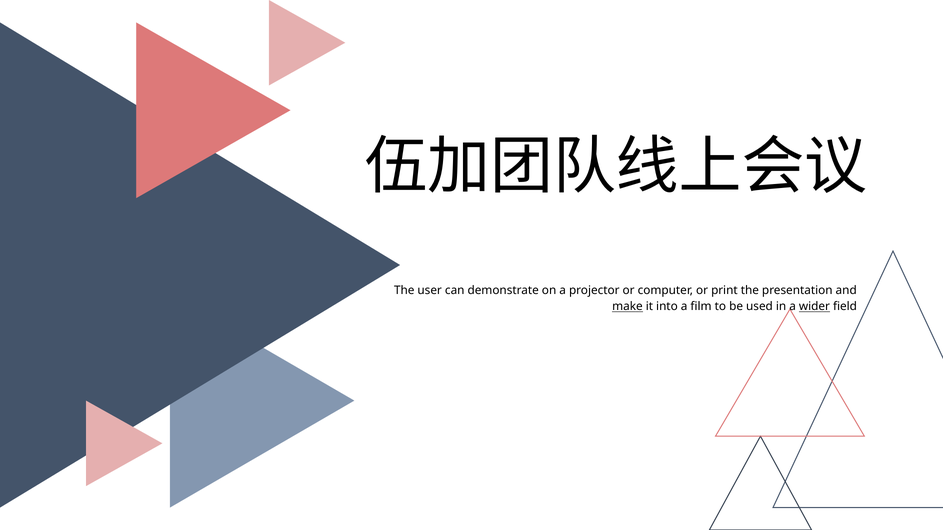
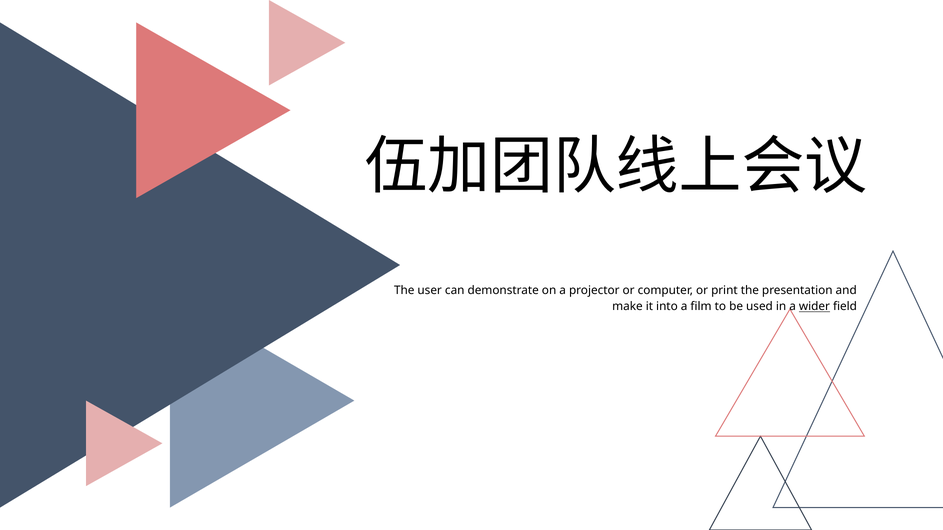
make underline: present -> none (627, 307)
